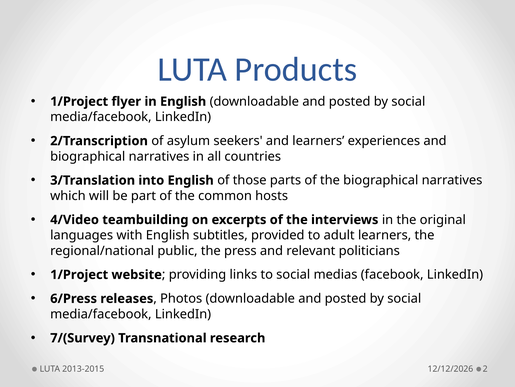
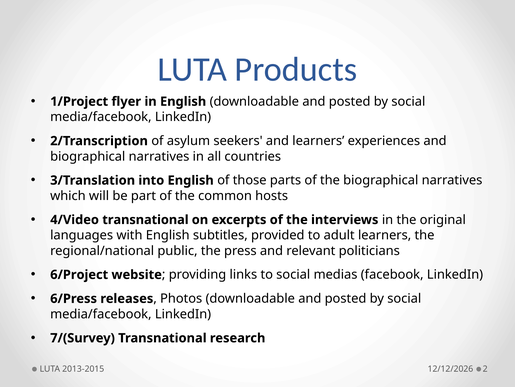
4/Video teambuilding: teambuilding -> transnational (145, 219)
1/Project: 1/Project -> 6/Project (79, 274)
